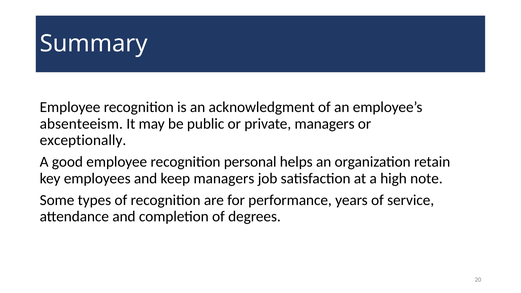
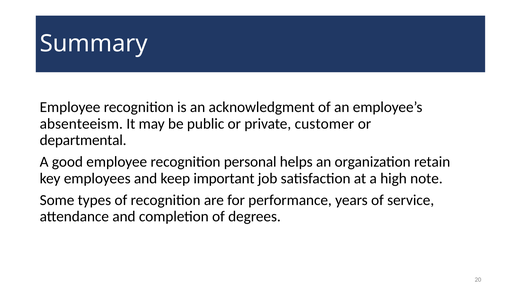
private managers: managers -> customer (324, 124)
exceptionally: exceptionally -> departmental (83, 140)
keep managers: managers -> important (224, 178)
